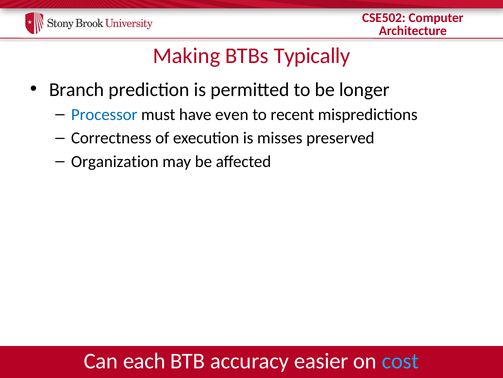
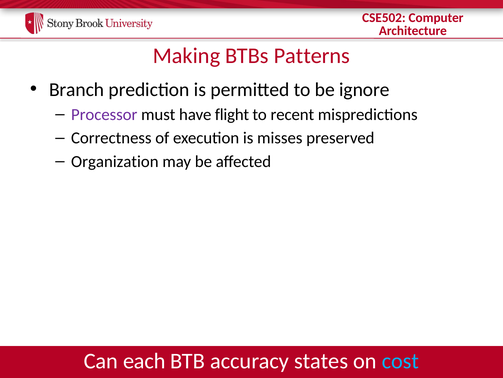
Typically: Typically -> Patterns (312, 56)
longer: longer -> ignore (364, 89)
Processor colour: blue -> purple (104, 114)
even: even -> flight (232, 114)
easier: easier -> states (321, 360)
